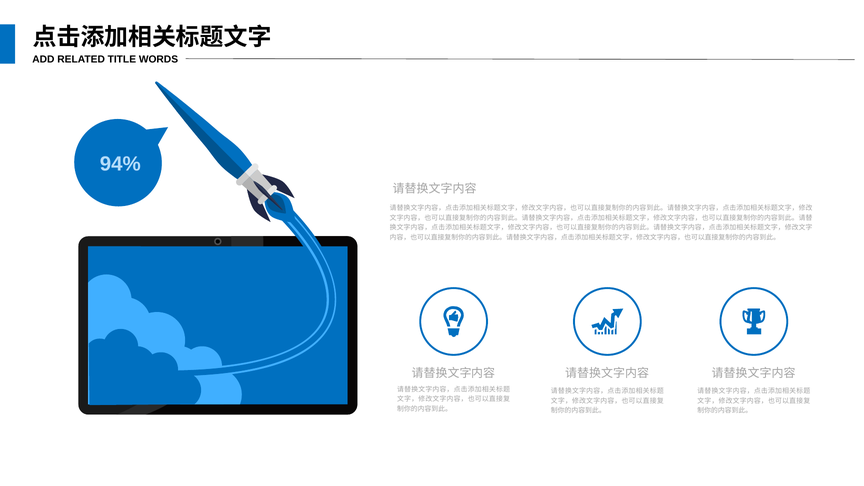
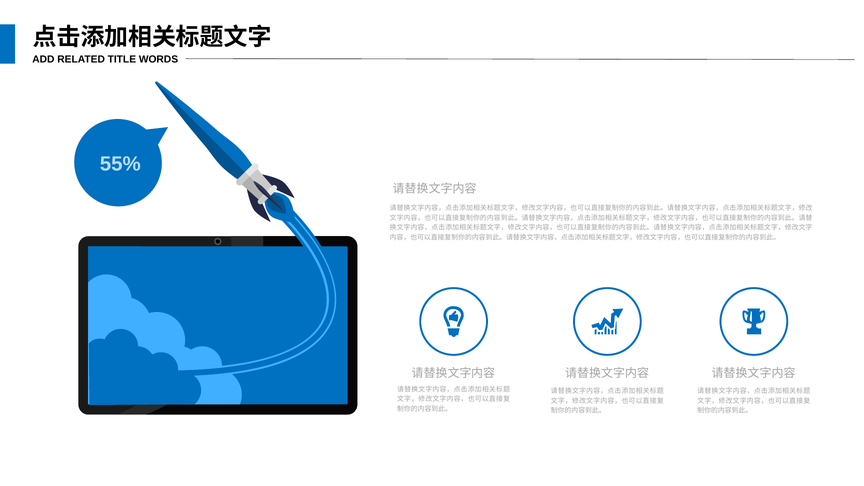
94%: 94% -> 55% (120, 164)
